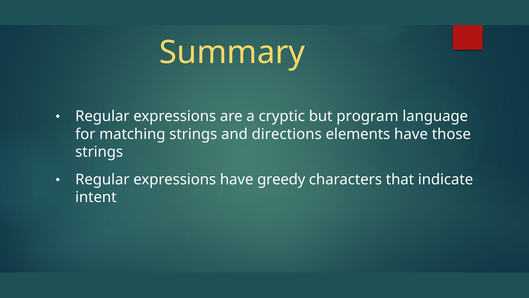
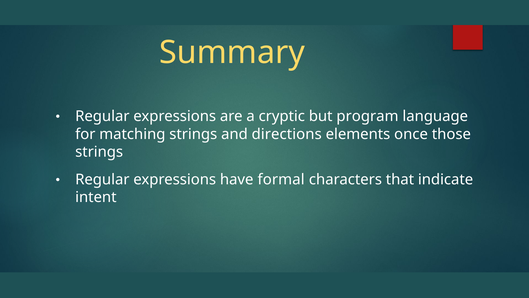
elements have: have -> once (411, 134)
greedy: greedy -> formal (281, 179)
